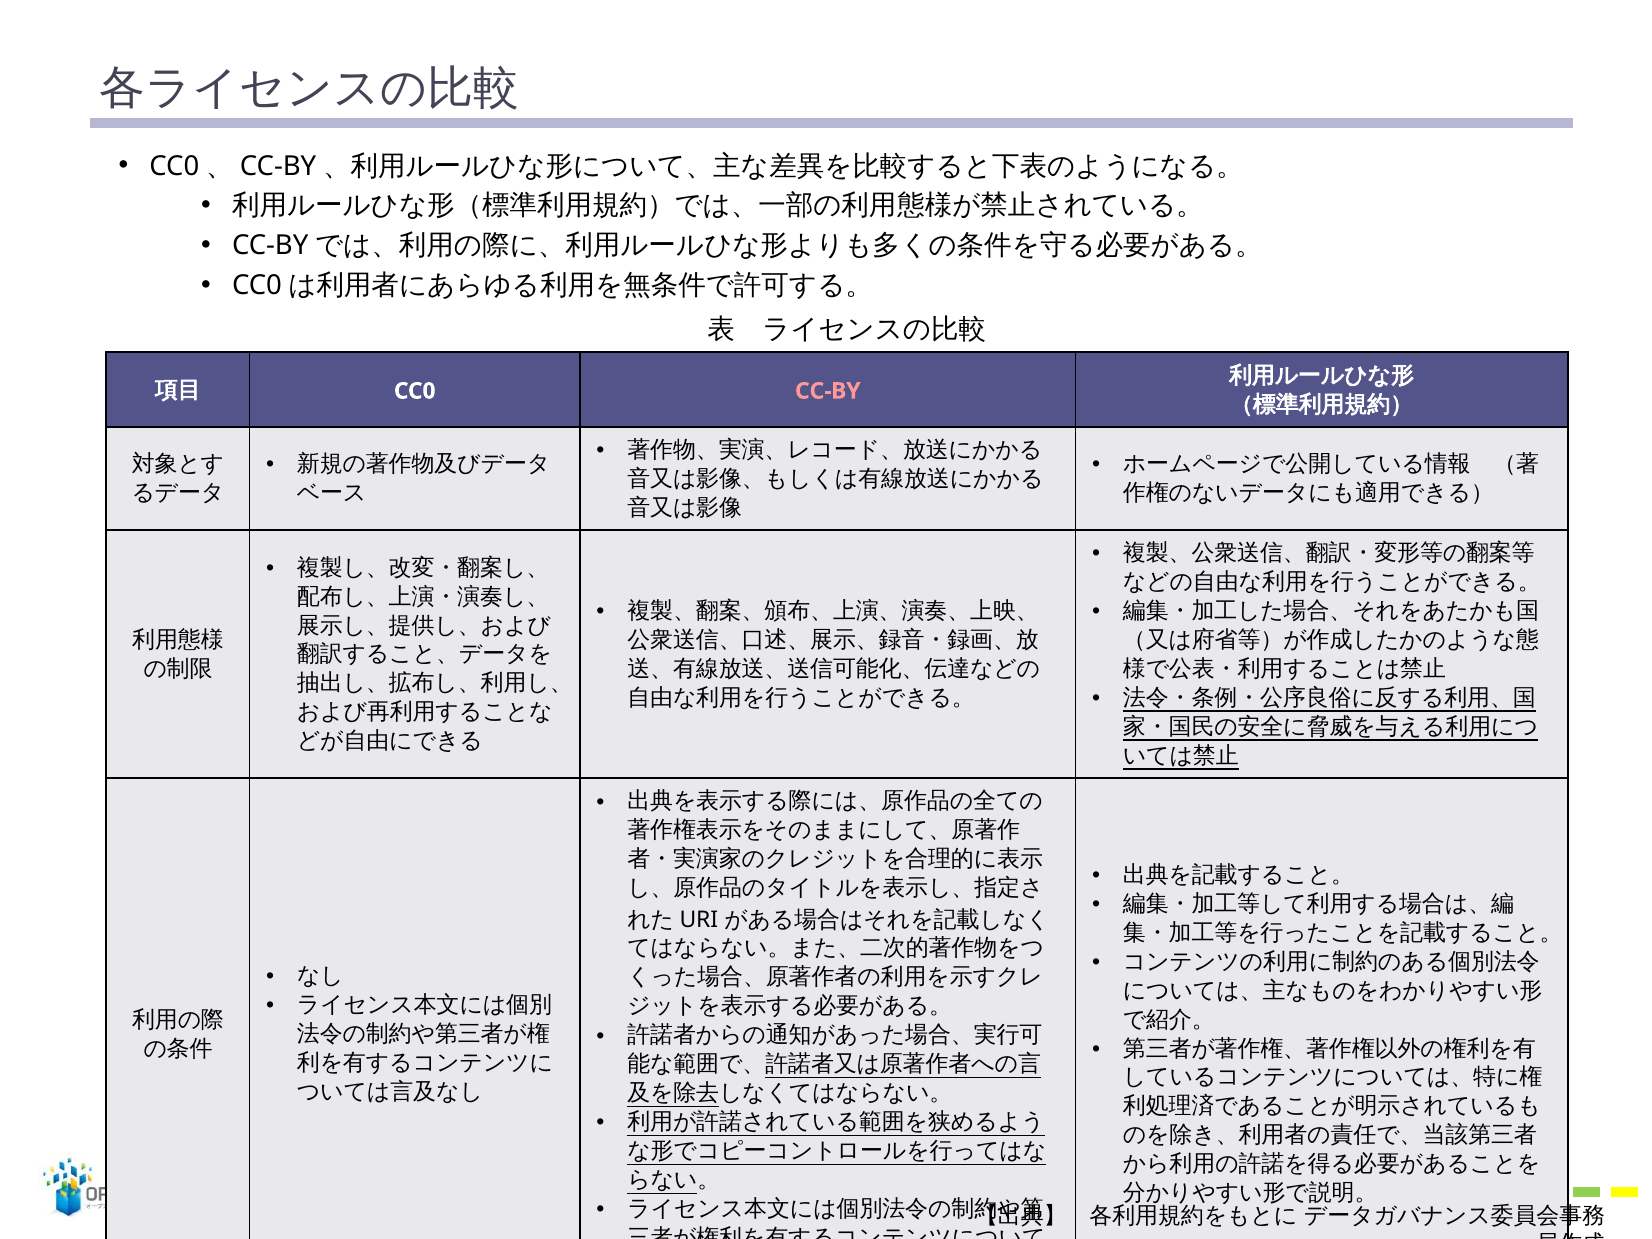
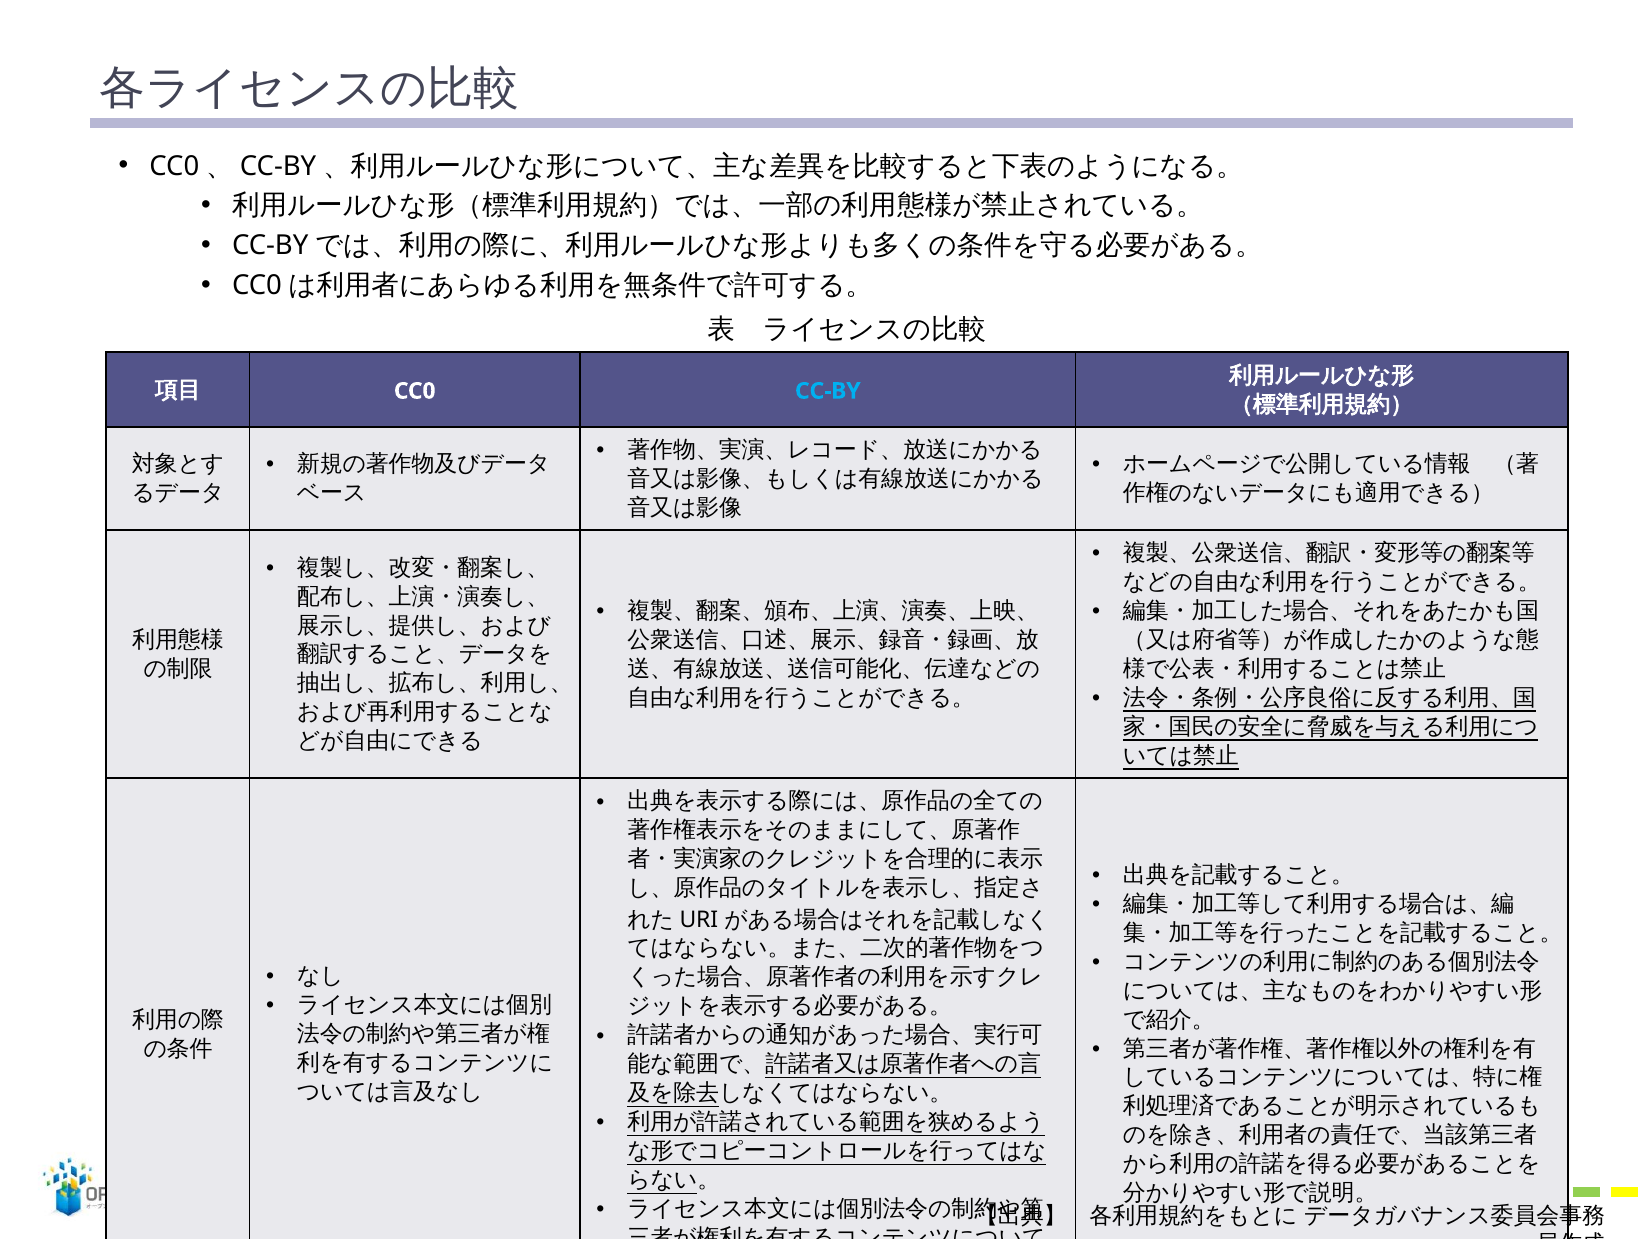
CC-BY colour: pink -> light blue (828, 391)
